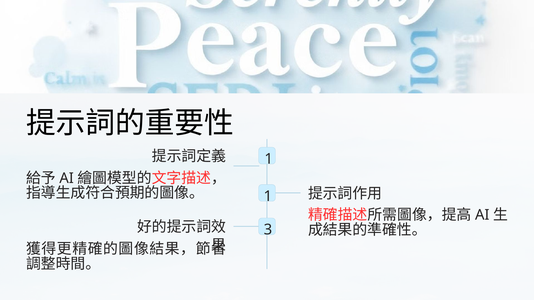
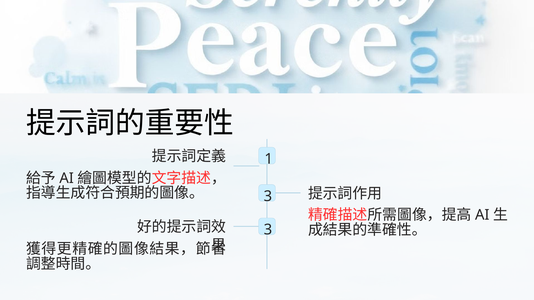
1: 1 -> 3 (268, 196)
